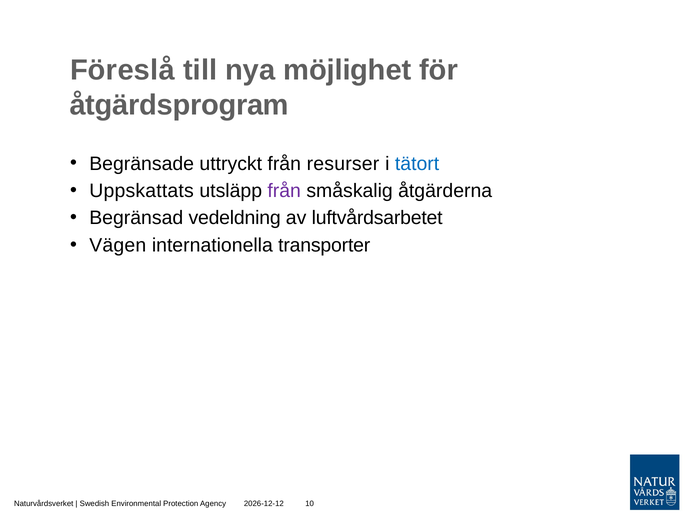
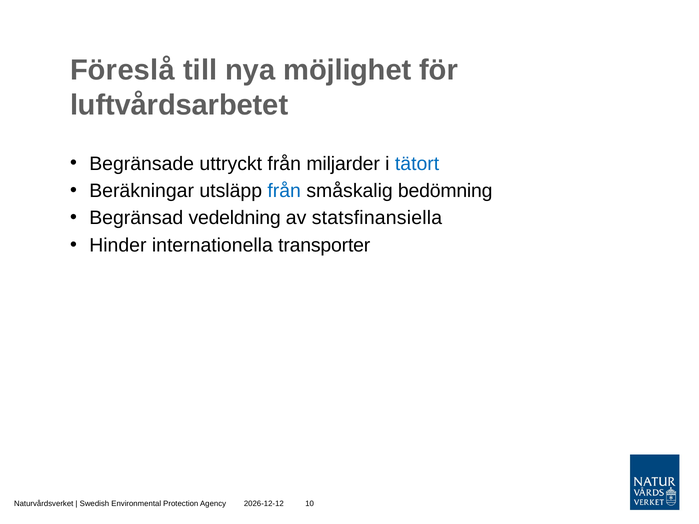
åtgärdsprogram: åtgärdsprogram -> luftvårdsarbetet (179, 105)
resurser: resurser -> miljarder (343, 164)
Uppskattats: Uppskattats -> Beräkningar (142, 191)
från colour: purple -> blue (284, 191)
åtgärderna: åtgärderna -> bedömning (445, 191)
luftvårdsarbetet: luftvårdsarbetet -> statsfinansiella (377, 218)
Vägen: Vägen -> Hinder (118, 245)
